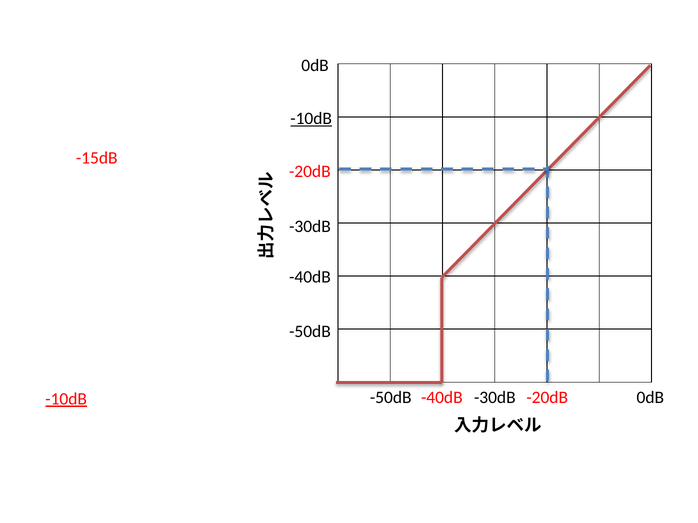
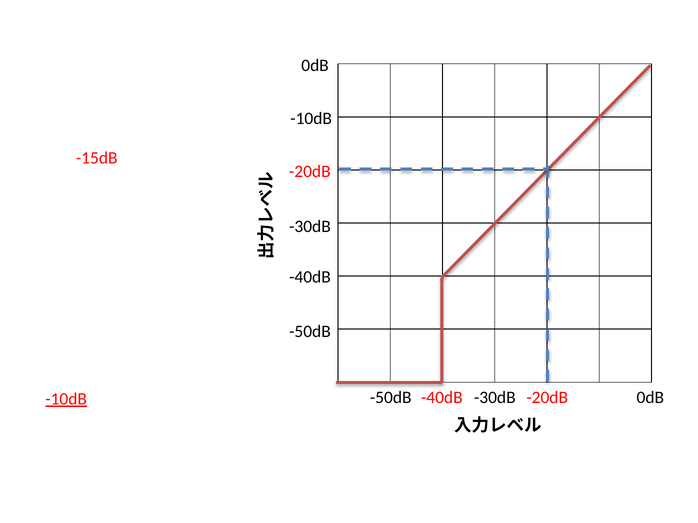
-10dB underline: present -> none (311, 119)
